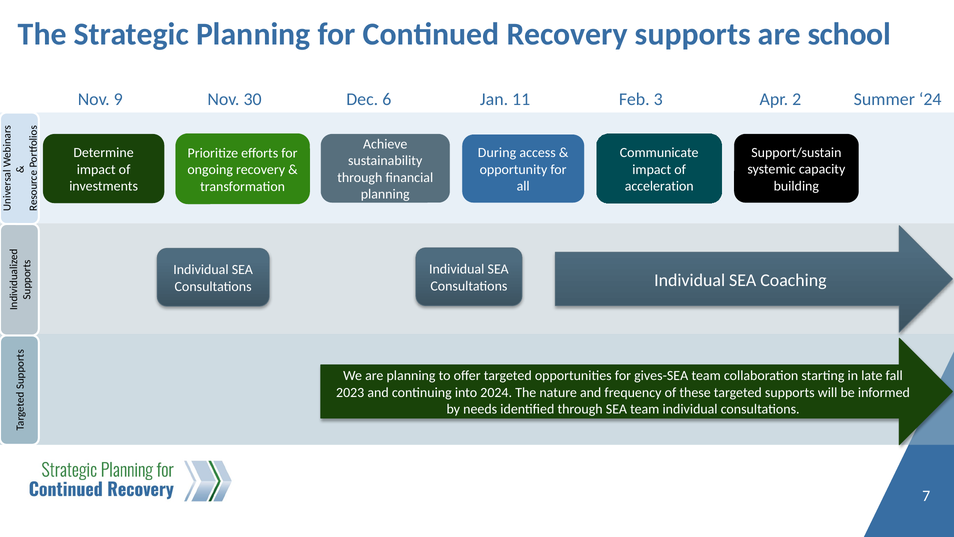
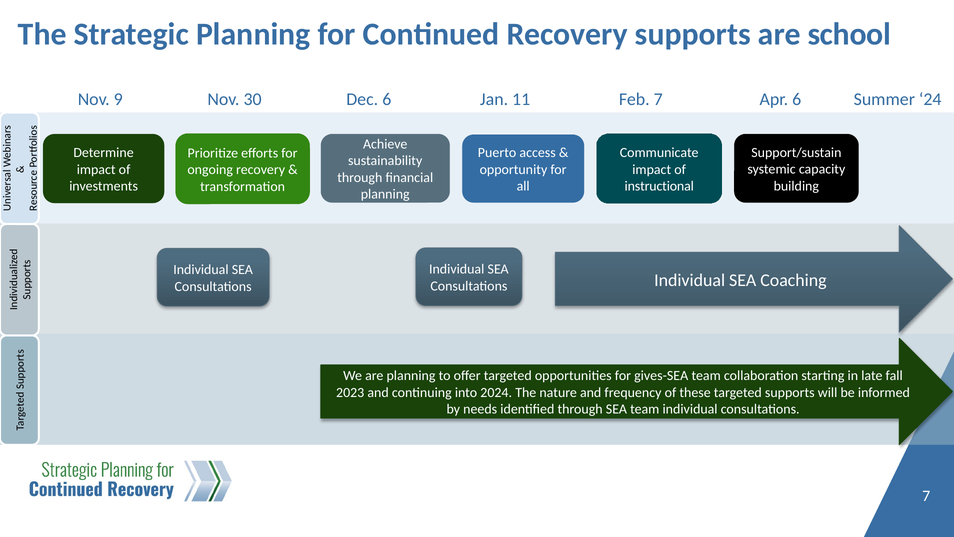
Feb 3: 3 -> 7 (658, 99)
Apr 2: 2 -> 6 (797, 99)
During: During -> Puerto (497, 153)
acceleration: acceleration -> instructional (659, 186)
